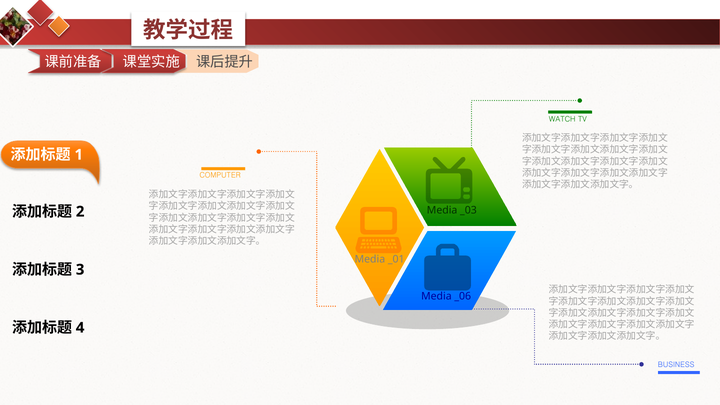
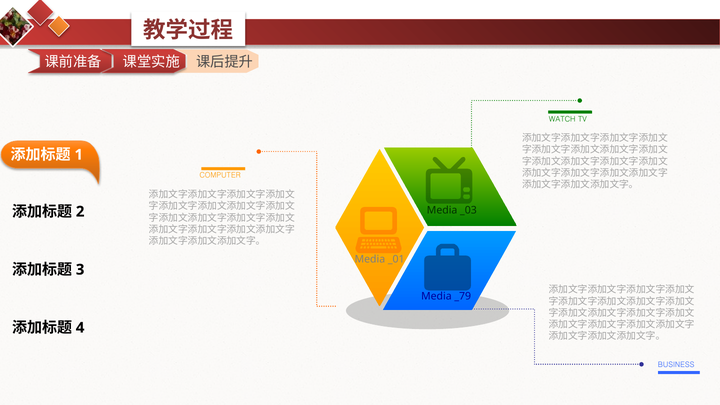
_06: _06 -> _79 (463, 296)
